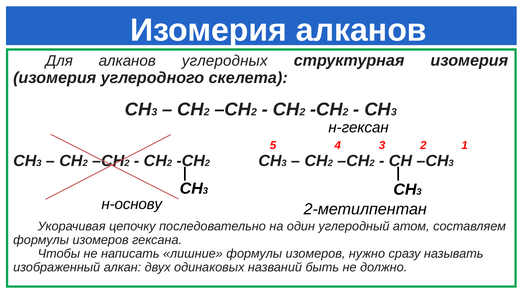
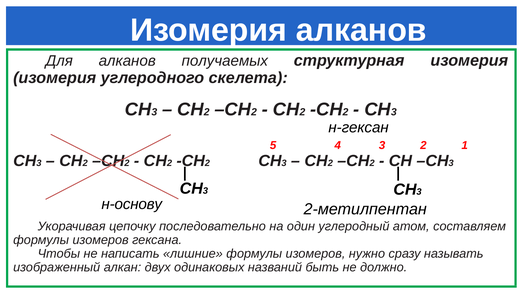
углеродных: углеродных -> получаемых (225, 61)
